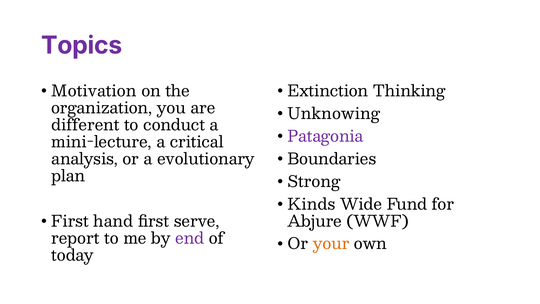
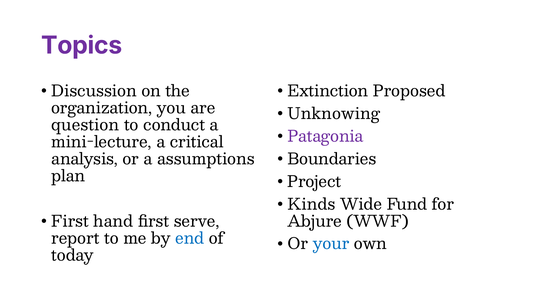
Motivation: Motivation -> Discussion (94, 91)
Thinking: Thinking -> Proposed (409, 91)
different: different -> question (85, 125)
evolutionary: evolutionary -> assumptions (206, 159)
Strong: Strong -> Project (314, 182)
end colour: purple -> blue (190, 238)
your colour: orange -> blue (331, 244)
